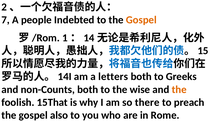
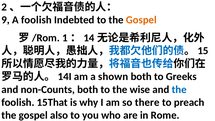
7: 7 -> 9 (6, 20)
A people: people -> foolish (36, 20)
letters: letters -> shown (113, 77)
the colour: orange -> blue (179, 89)
